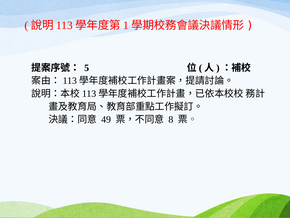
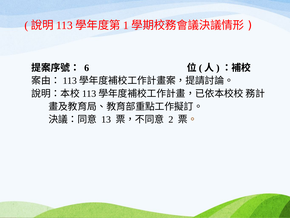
5: 5 -> 6 (87, 68)
49: 49 -> 13 (106, 119)
8: 8 -> 2 (171, 119)
